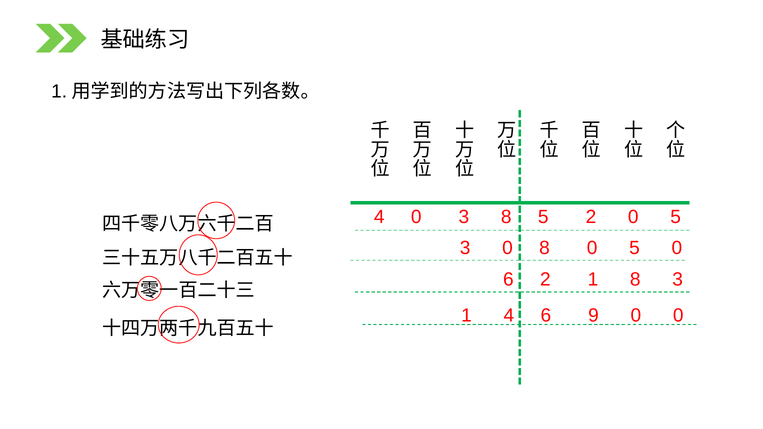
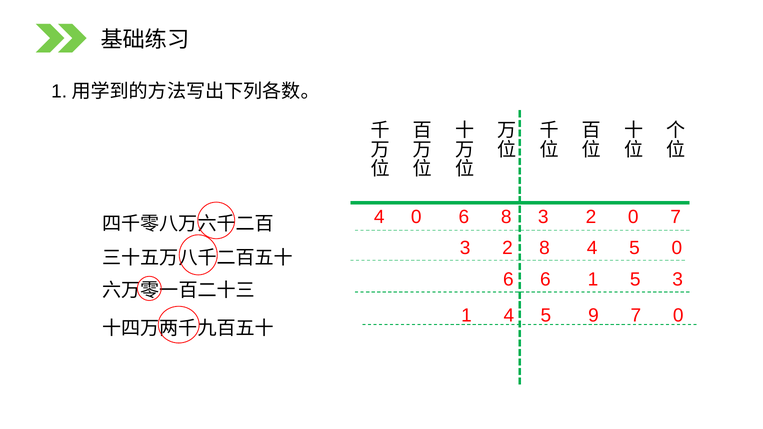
4 0 3: 3 -> 6 (464, 217)
8 5: 5 -> 3 (543, 217)
2 0 5: 5 -> 7 (676, 217)
0: 0 -> 2 (507, 248)
8 0: 0 -> 4 (592, 248)
6 2: 2 -> 6 (545, 279)
1 8: 8 -> 5 (635, 279)
1 4 6: 6 -> 5 (546, 316)
9 0: 0 -> 7 (636, 316)
